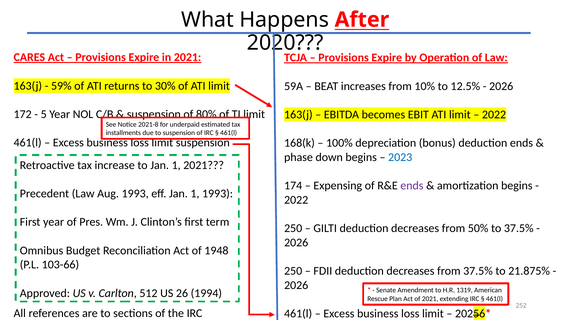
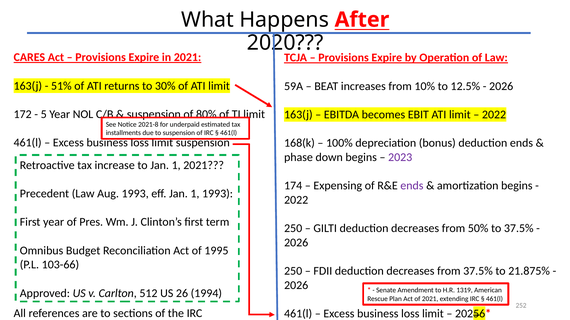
59%: 59% -> 51% (61, 86)
2023 colour: blue -> purple (400, 158)
1948: 1948 -> 1995 (216, 251)
